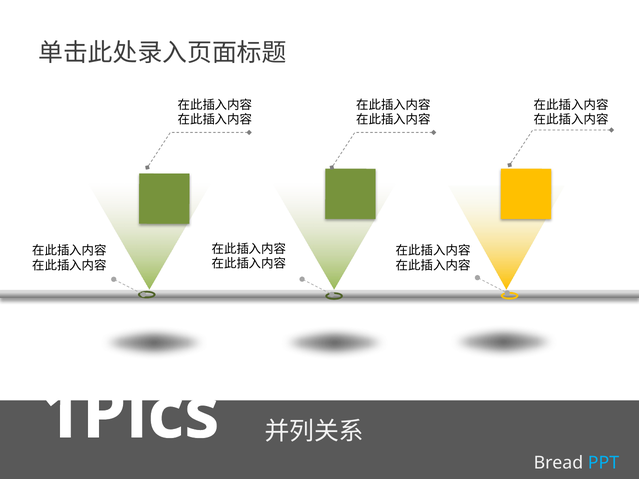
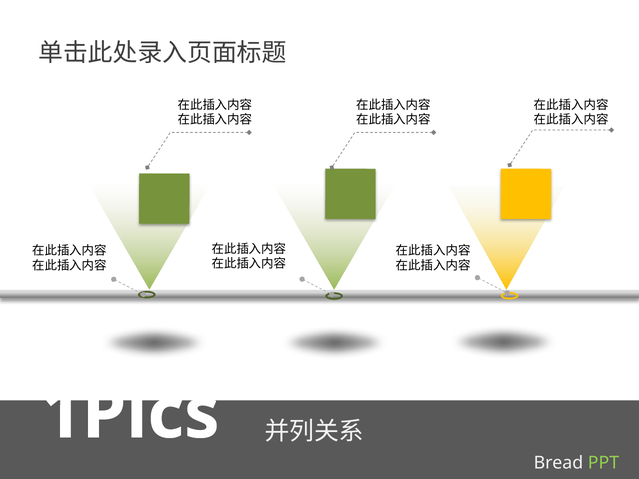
PPT colour: light blue -> light green (604, 463)
